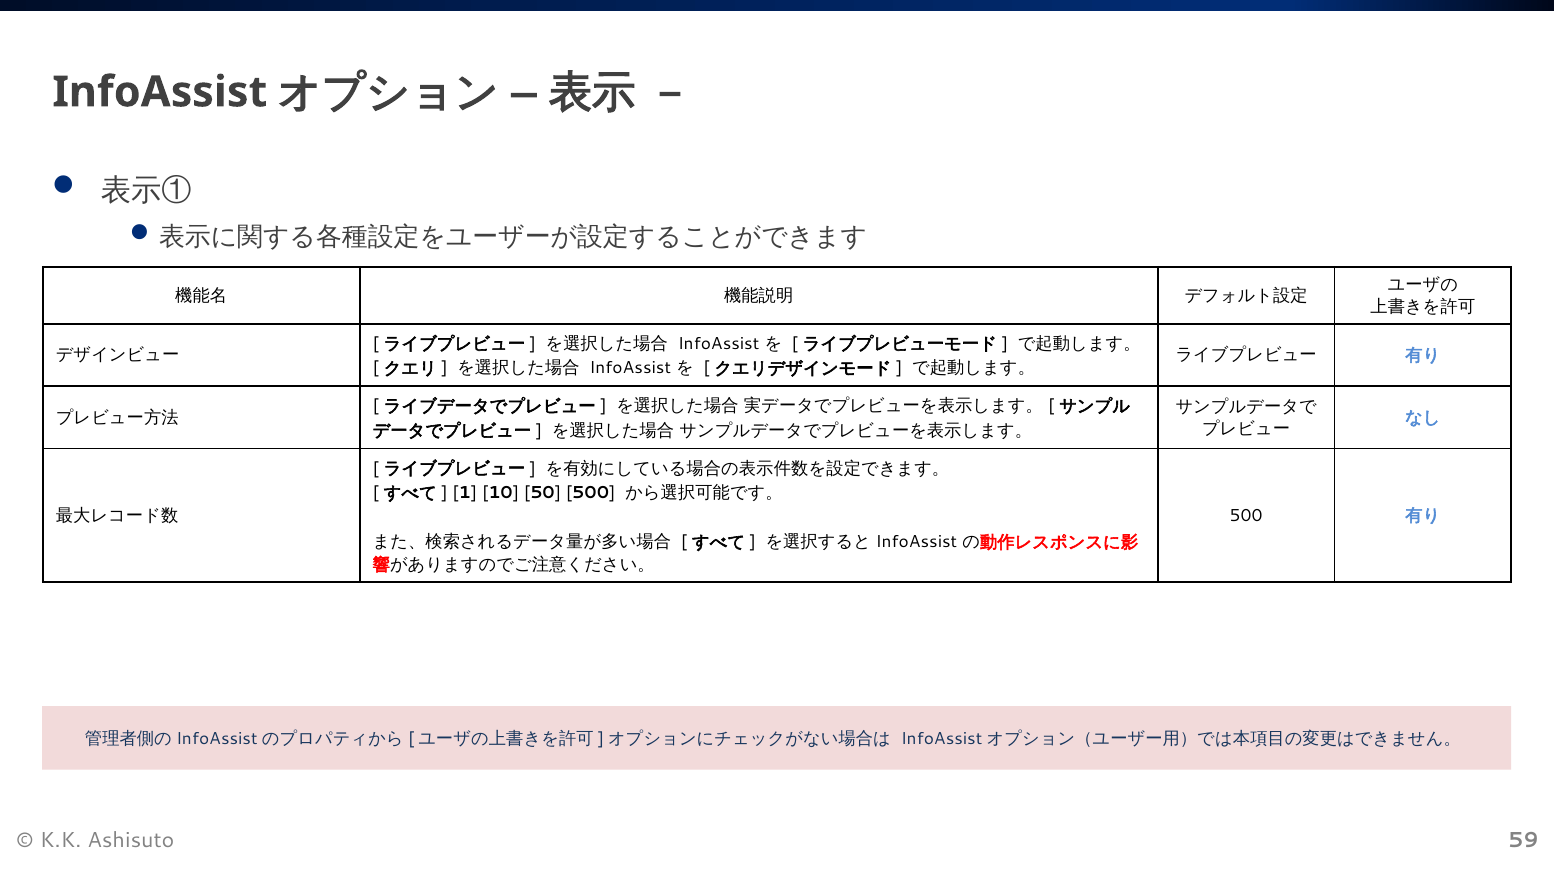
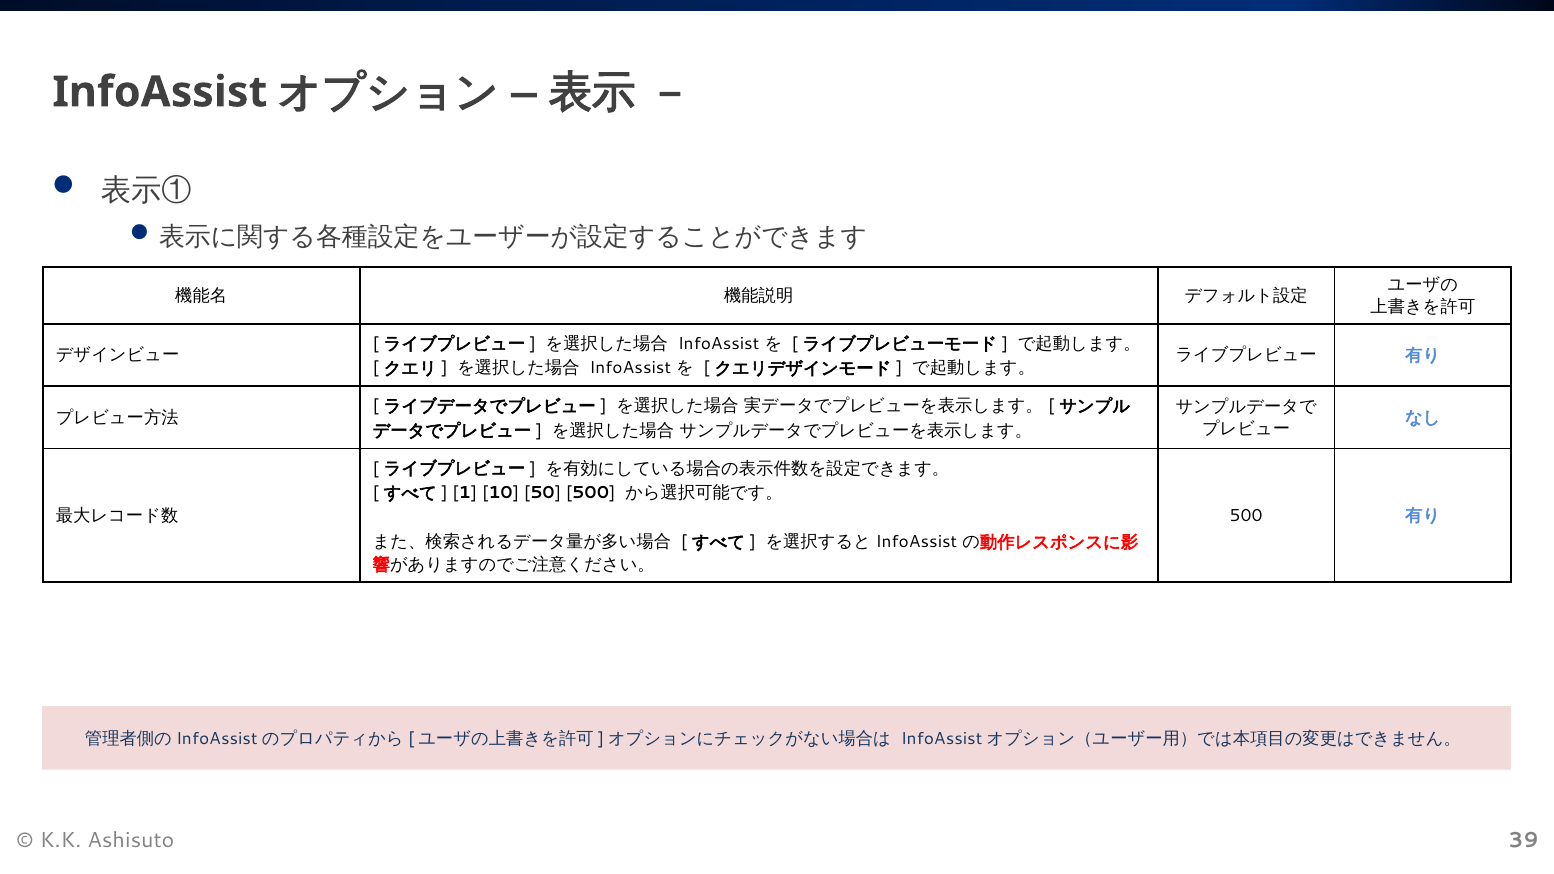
59: 59 -> 39 (1524, 841)
